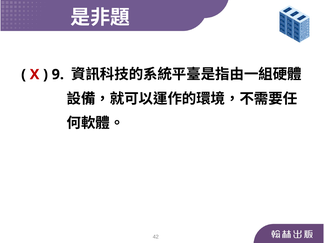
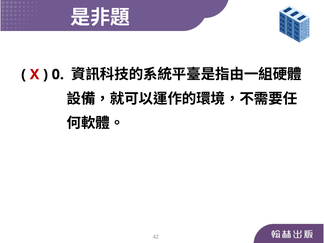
9: 9 -> 0 (58, 74)
